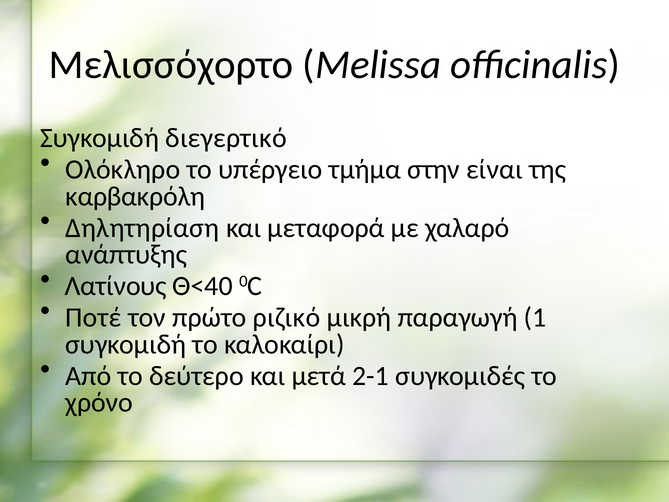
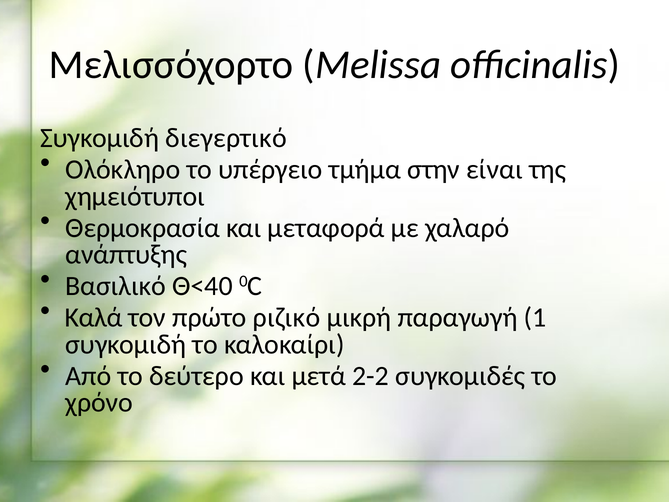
καρβακρόλη: καρβακρόλη -> χημειότυποι (135, 196)
Δηλητηρίαση: Δηλητηρίαση -> Θερμοκρασία (143, 228)
Λατίνους: Λατίνους -> Βασιλικό (116, 286)
Ποτέ: Ποτέ -> Καλά (94, 318)
2-1: 2-1 -> 2-2 (371, 376)
